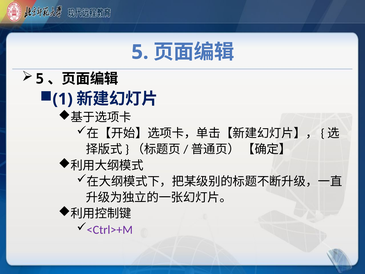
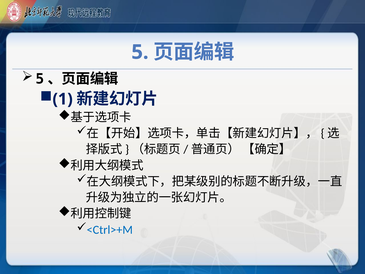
<Ctrl>+M colour: purple -> blue (110, 230)
